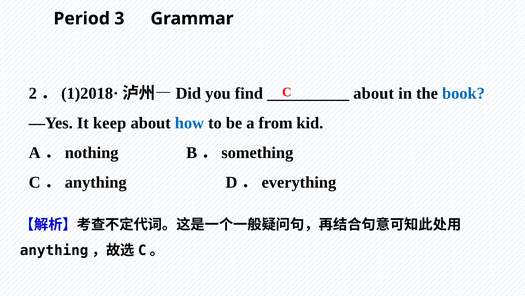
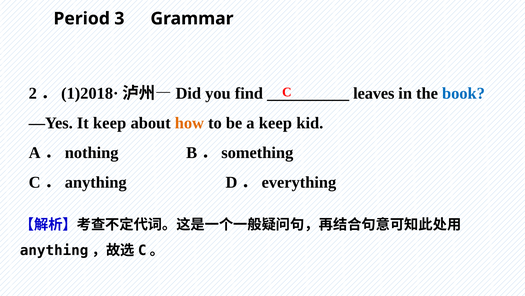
about: about -> leaves (374, 93)
how colour: blue -> orange (189, 123)
a from: from -> keep (275, 123)
